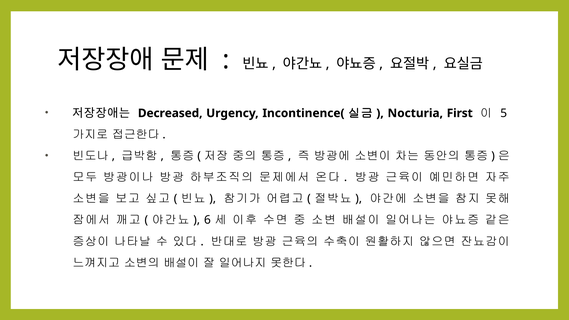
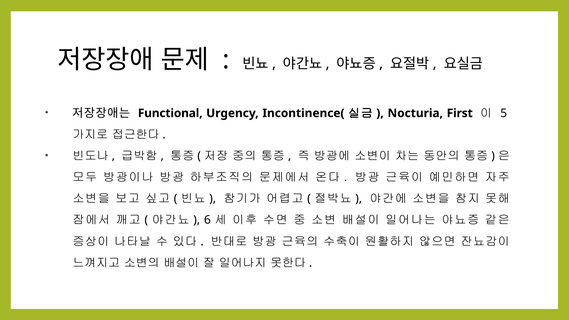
Decreased: Decreased -> Functional (170, 113)
